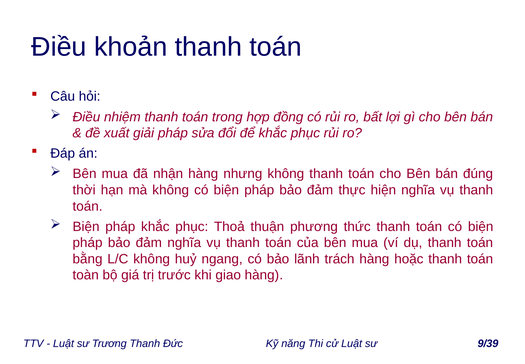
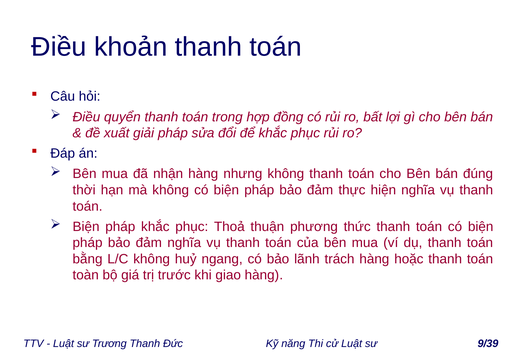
nhiệm: nhiệm -> quyển (122, 117)
